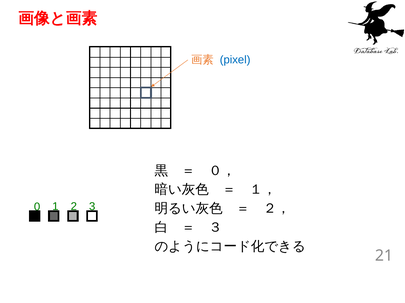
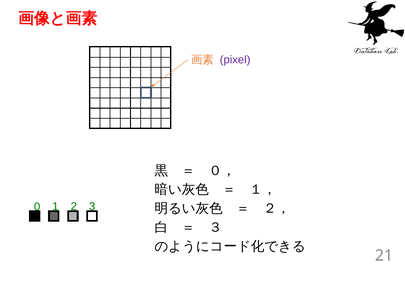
pixel colour: blue -> purple (235, 60)
